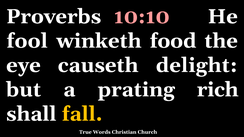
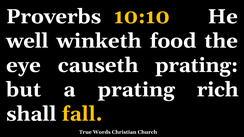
10:10 colour: pink -> yellow (142, 17)
fool: fool -> well (27, 41)
causeth delight: delight -> prating (197, 65)
